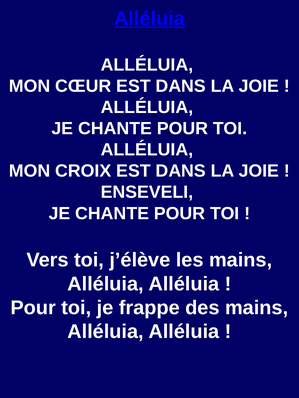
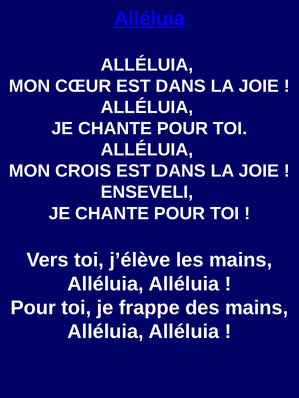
CROIX: CROIX -> CROIS (83, 171)
